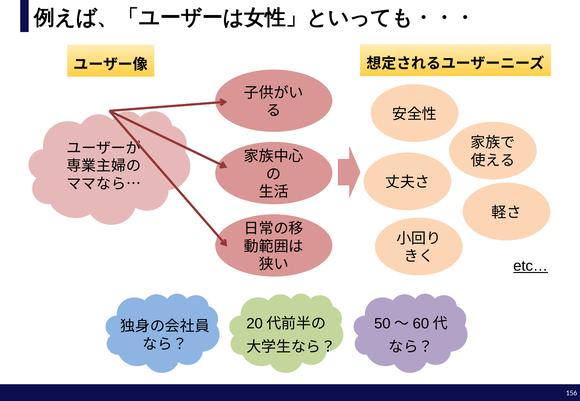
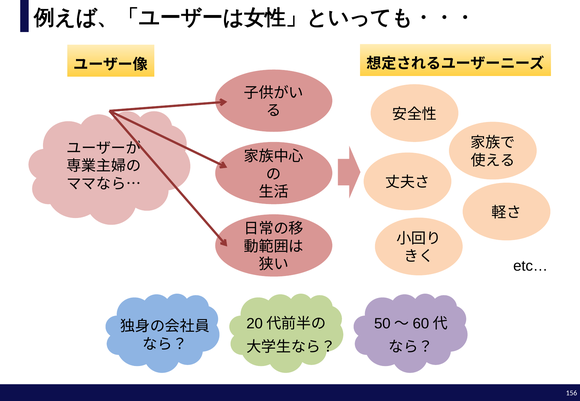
etc… underline: present -> none (531, 266)
